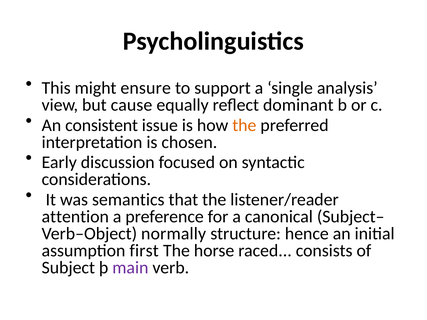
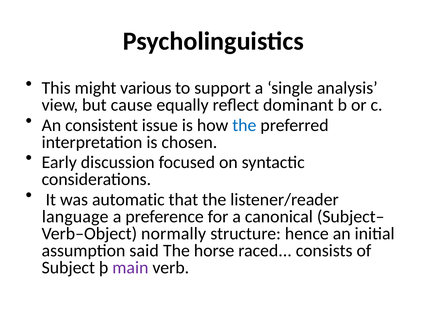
ensure: ensure -> various (146, 88)
the colour: orange -> blue (244, 125)
semantics: semantics -> automatic (128, 200)
attention: attention -> language (75, 217)
first: first -> said (144, 251)
